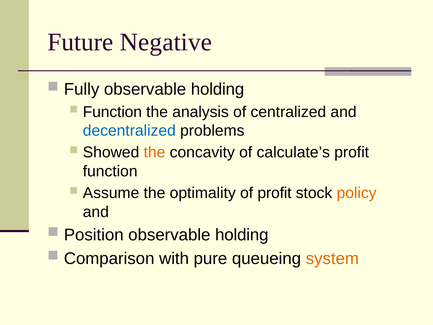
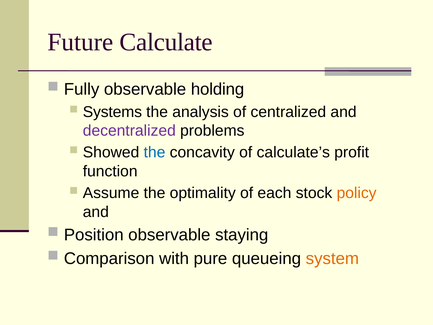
Negative: Negative -> Calculate (166, 42)
Function: Function -> Systems (112, 112)
decentralized colour: blue -> purple (129, 131)
the colour: orange -> blue (155, 152)
of profit: profit -> each (274, 193)
holding: holding -> staying (242, 235)
